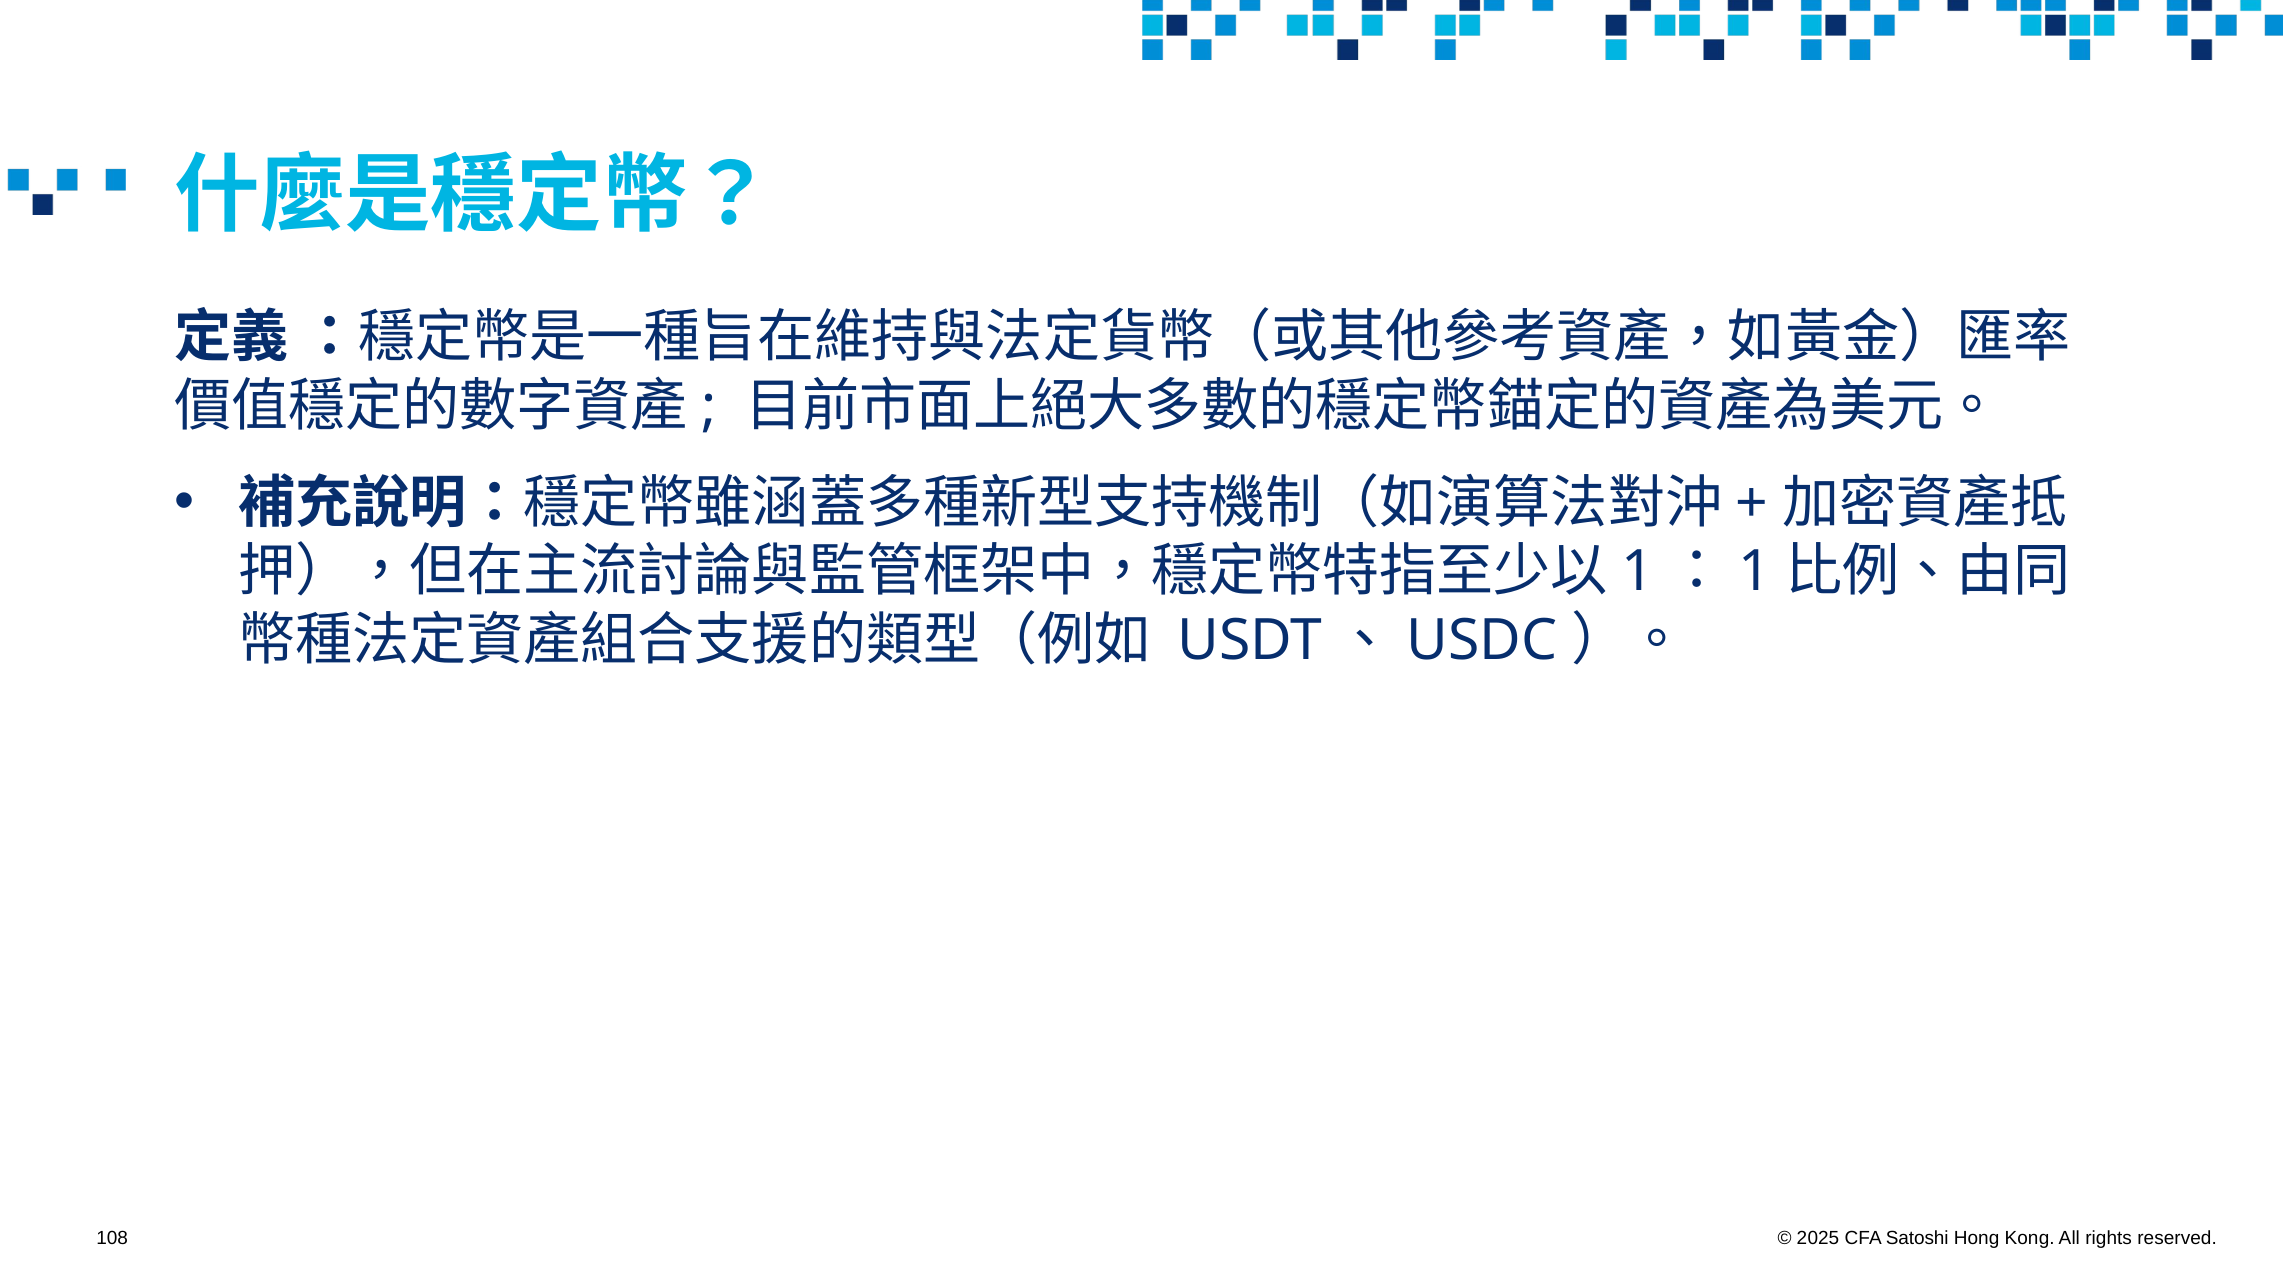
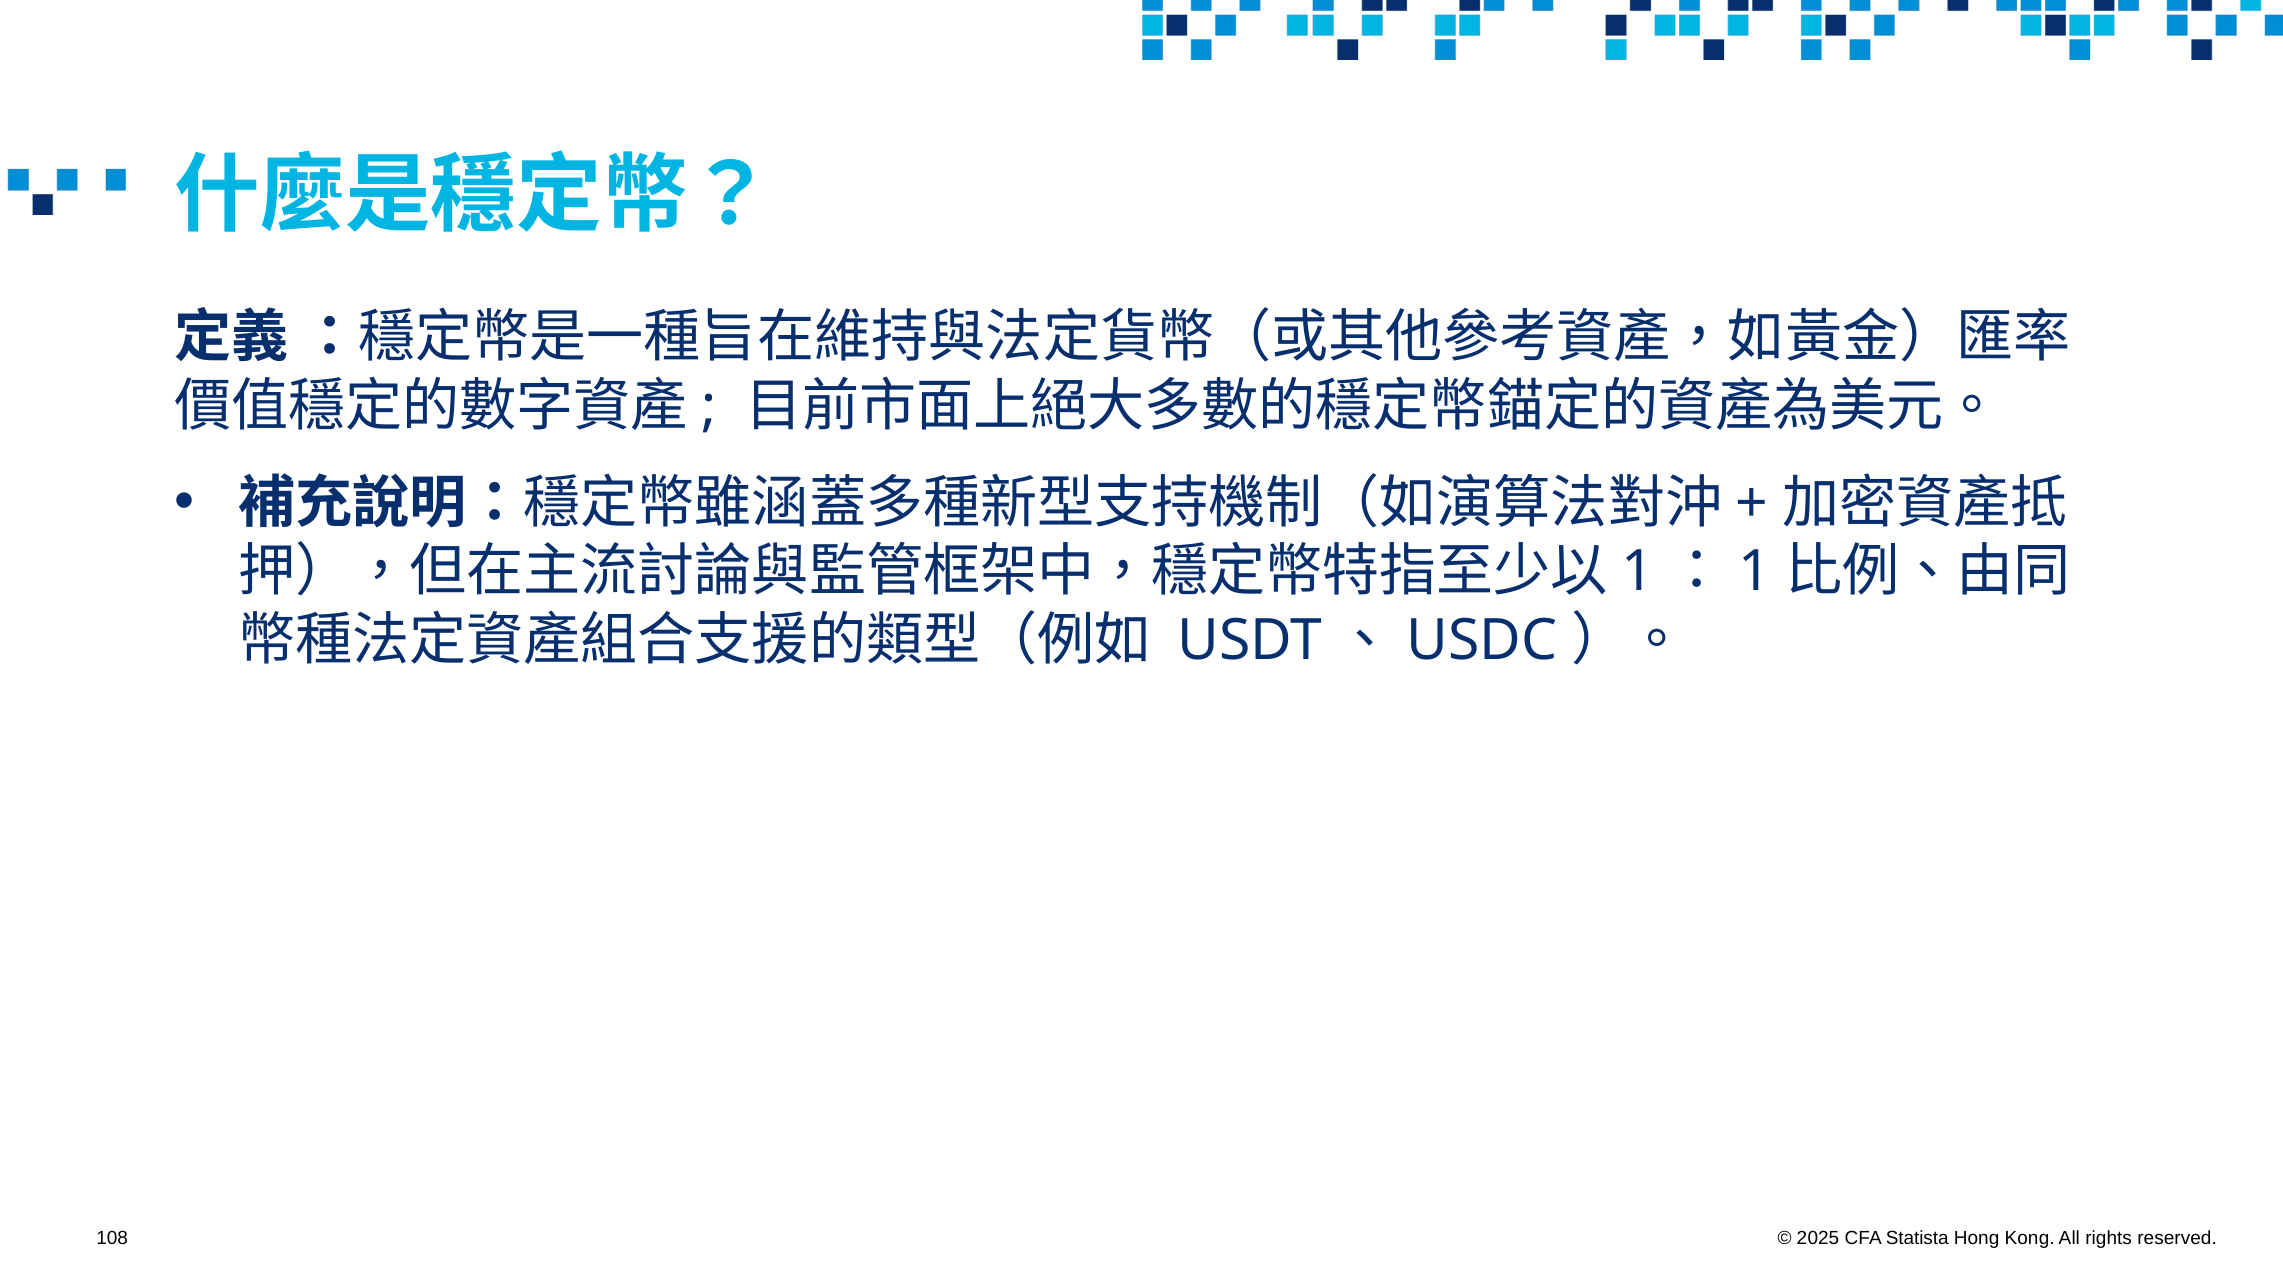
Satoshi: Satoshi -> Statista (1917, 1239)
